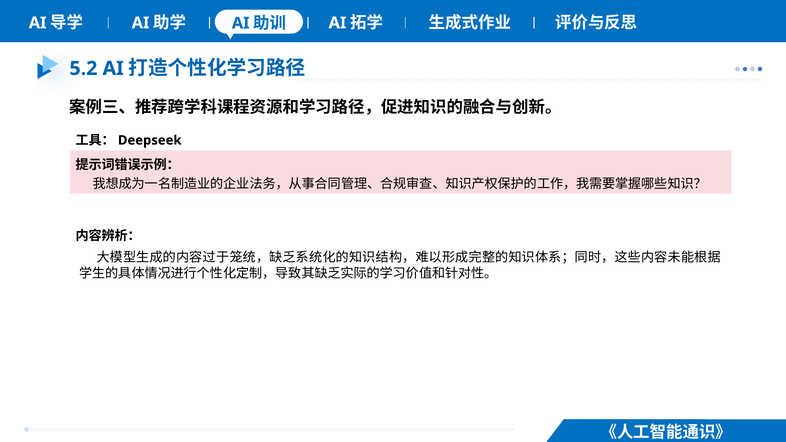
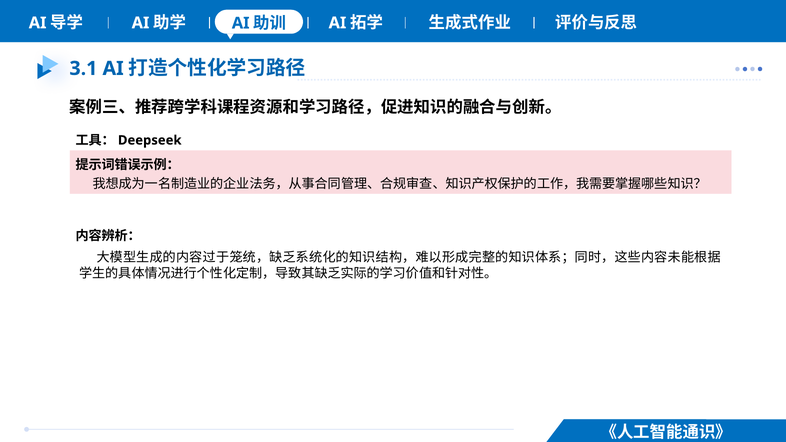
5.2: 5.2 -> 3.1 (83, 68)
